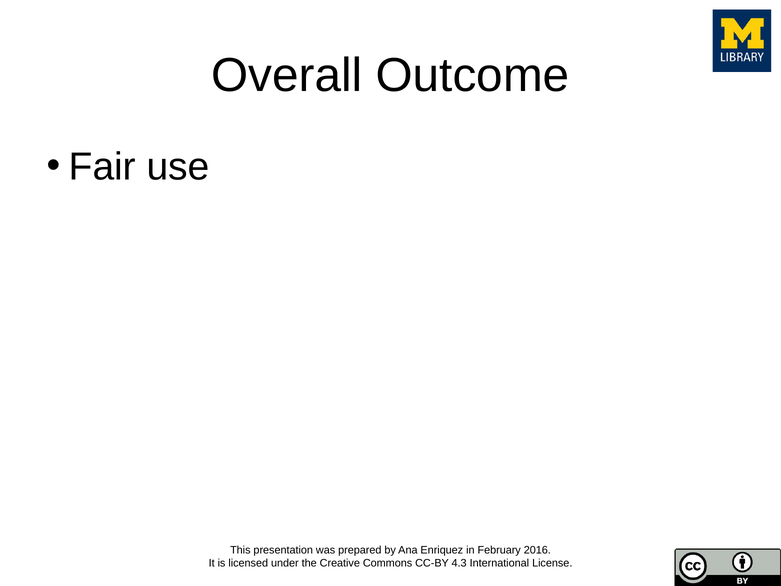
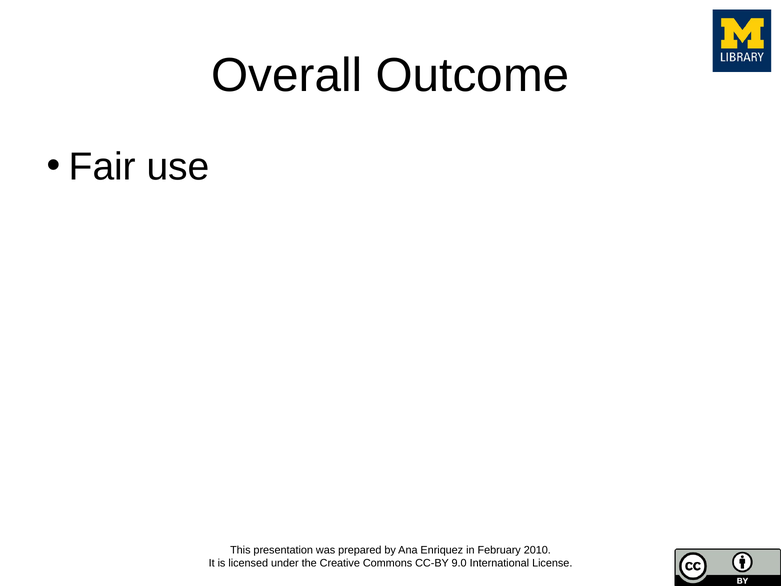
2016: 2016 -> 2010 (537, 550)
4.3: 4.3 -> 9.0 (459, 563)
